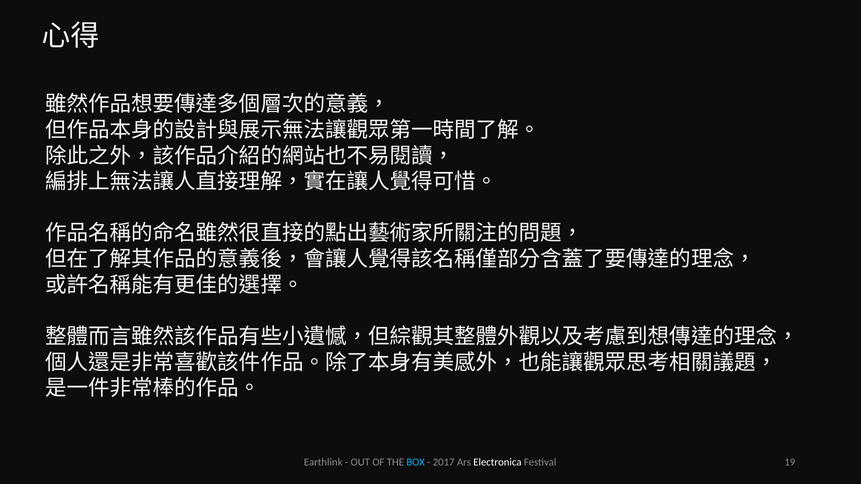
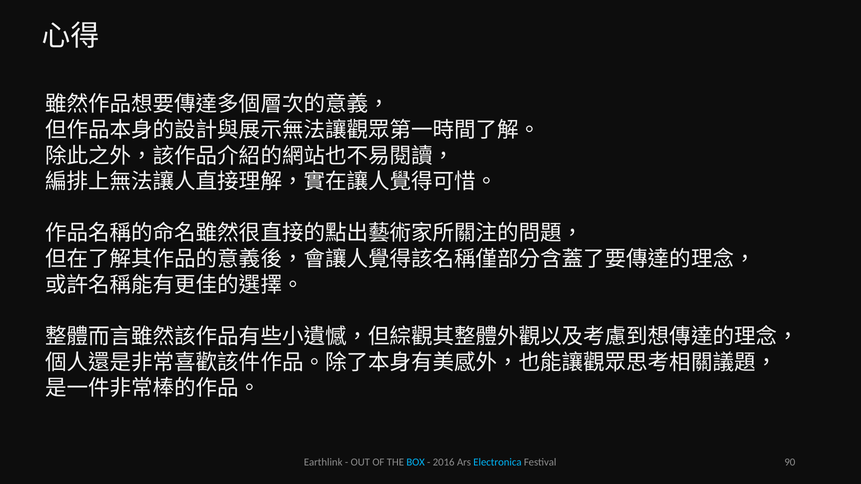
2017: 2017 -> 2016 (444, 462)
Electronica colour: white -> light blue (497, 462)
19: 19 -> 90 (790, 462)
